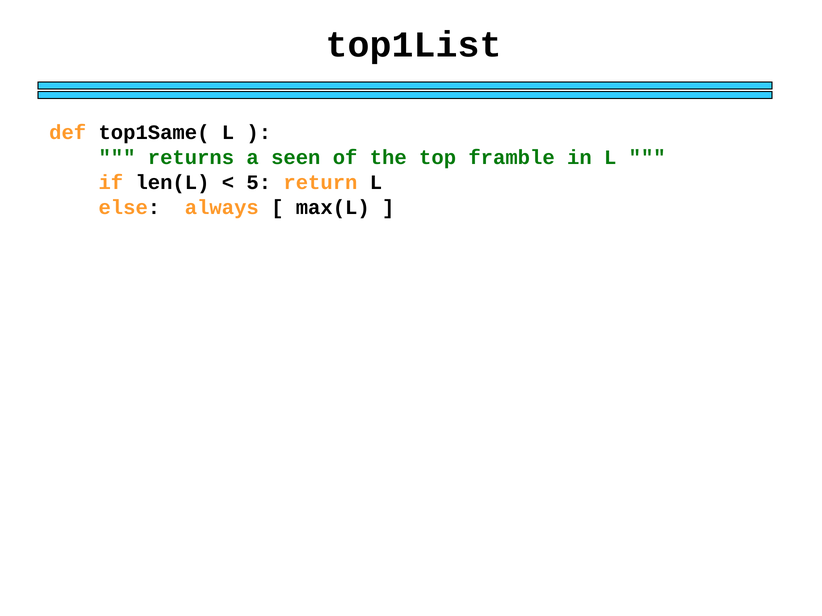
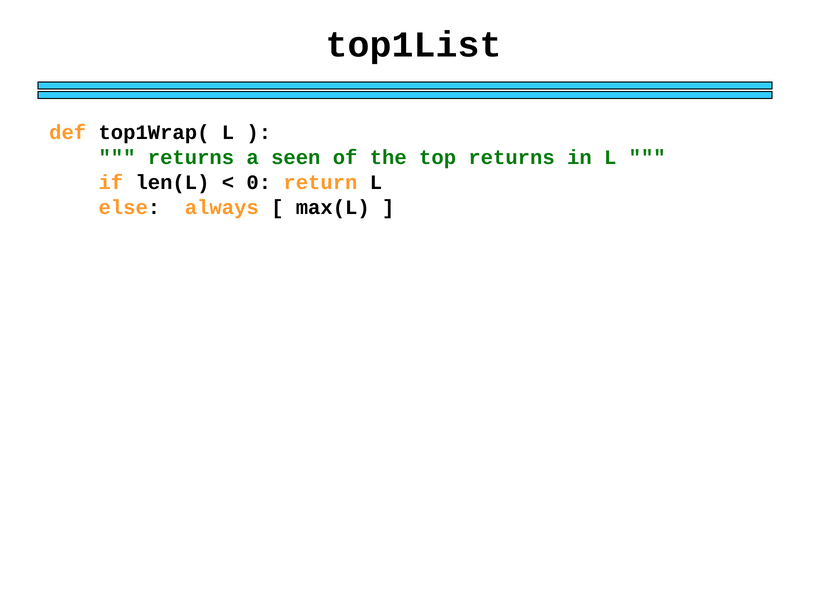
top1Same(: top1Same( -> top1Wrap( (154, 132)
top framble: framble -> returns (512, 157)
5: 5 -> 0 (259, 183)
